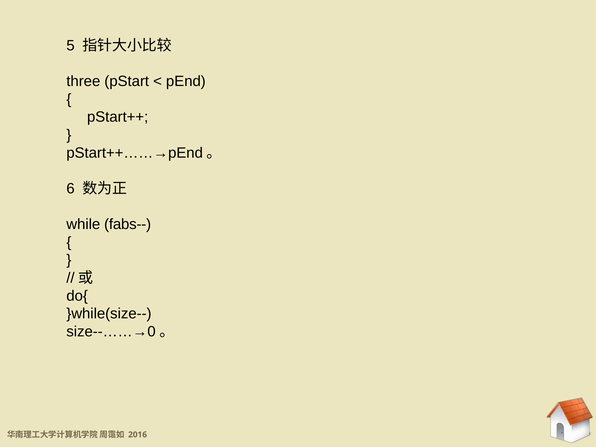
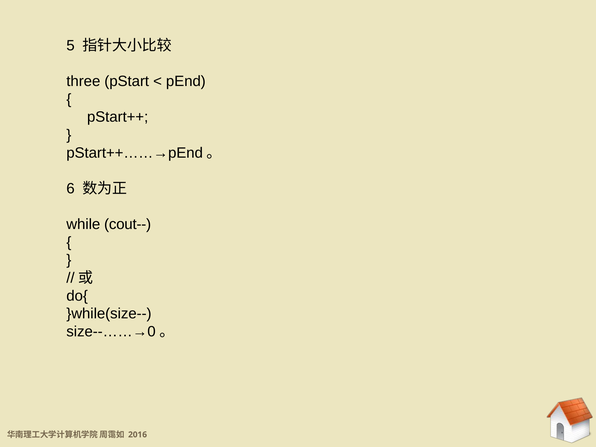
fabs--: fabs-- -> cout-- (128, 224)
